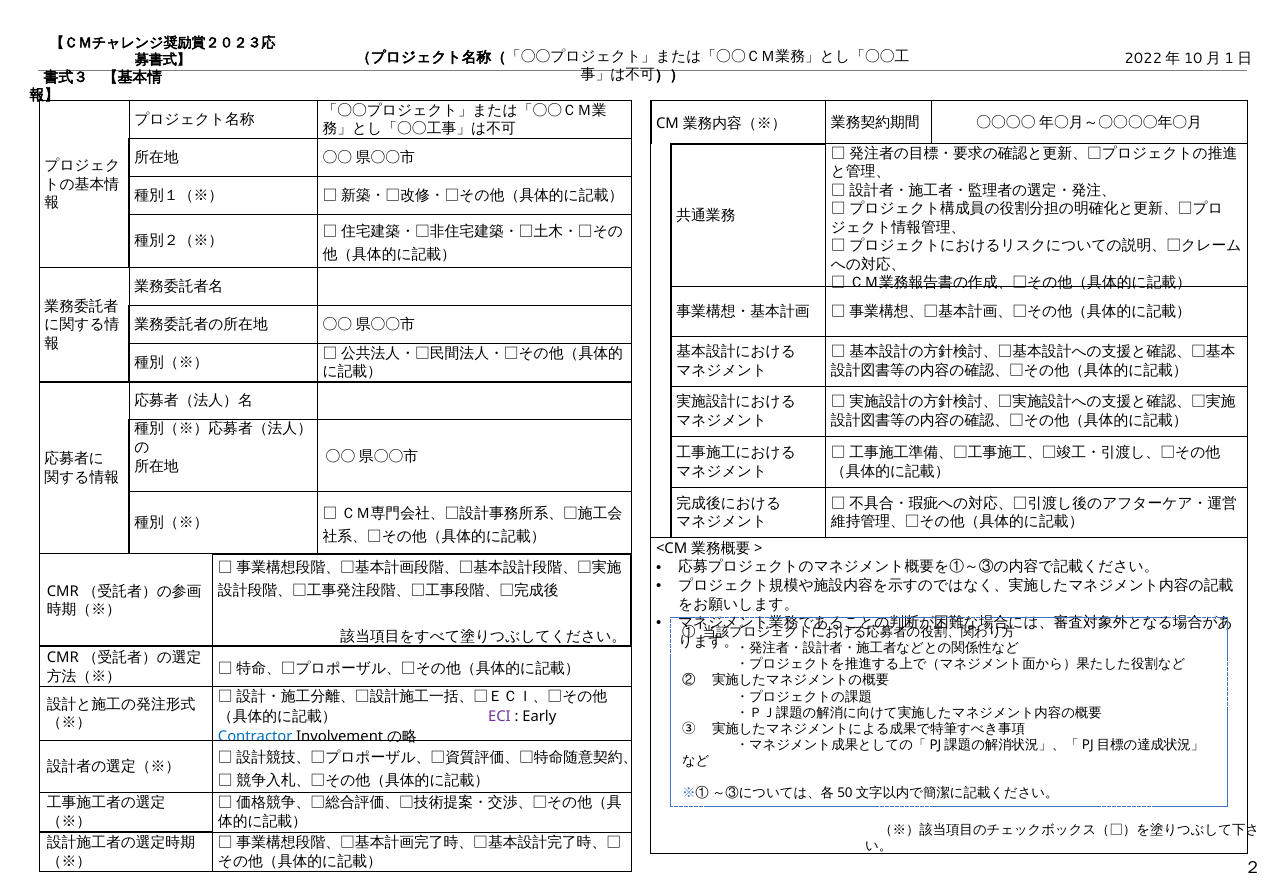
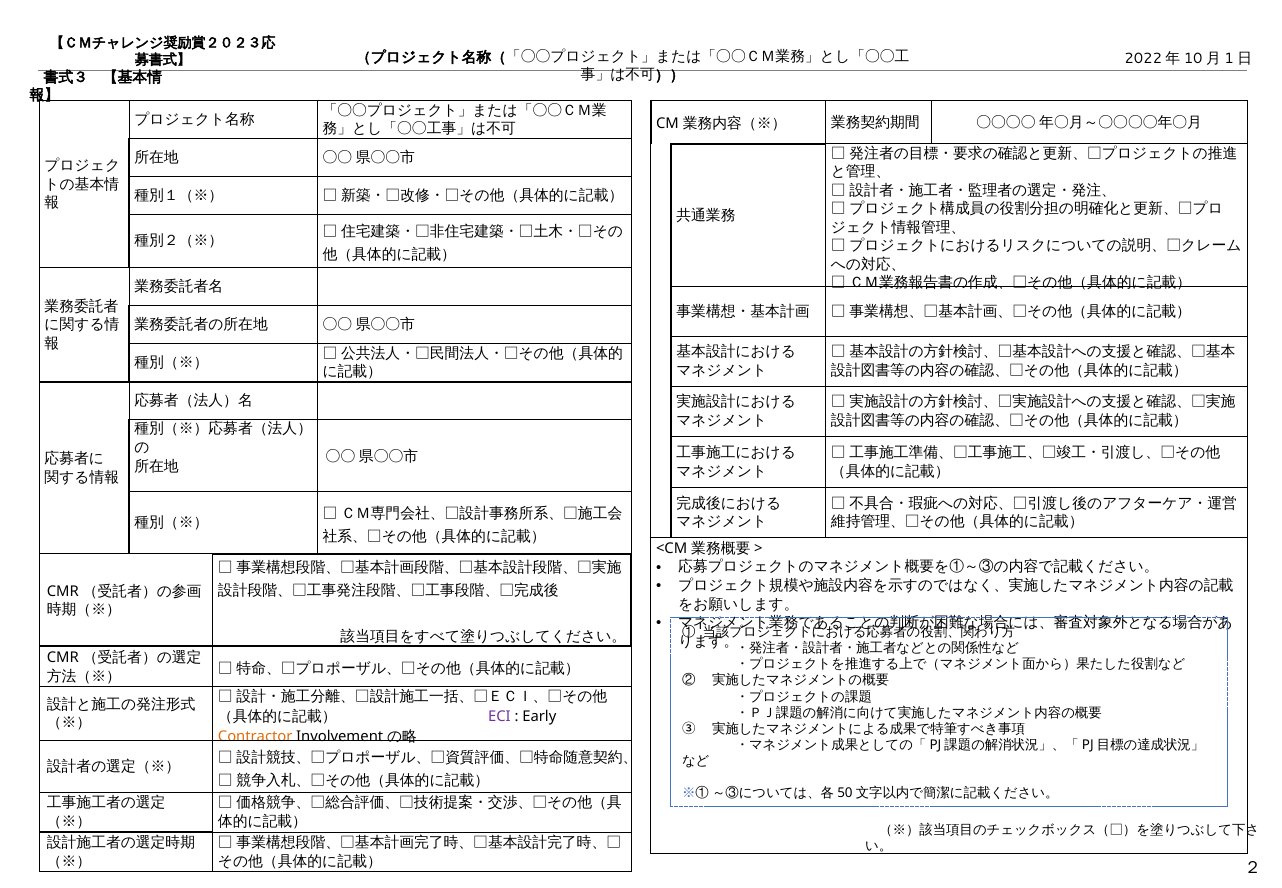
Contractor colour: blue -> orange (255, 736)
